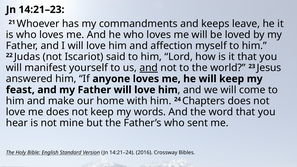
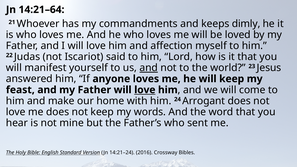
14:21–23: 14:21–23 -> 14:21–64 (42, 10)
leave: leave -> dimly (246, 24)
love underline: none -> present (145, 90)
Chapters: Chapters -> Arrogant (204, 101)
